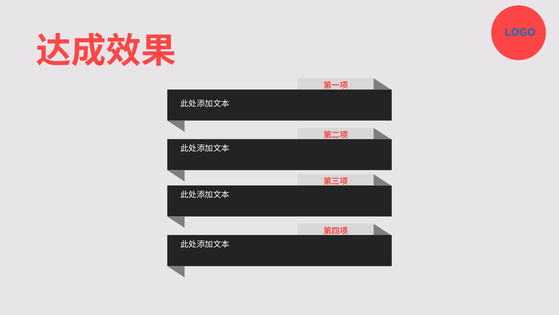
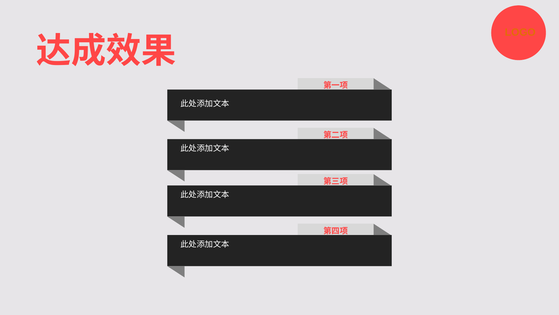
LOGO colour: blue -> orange (520, 32)
